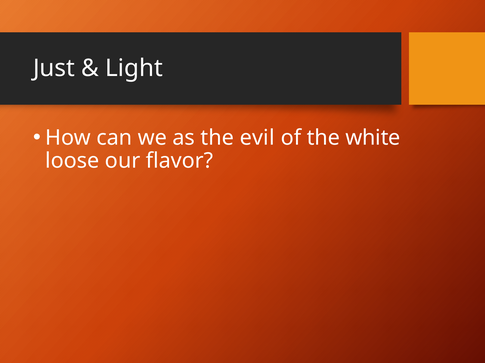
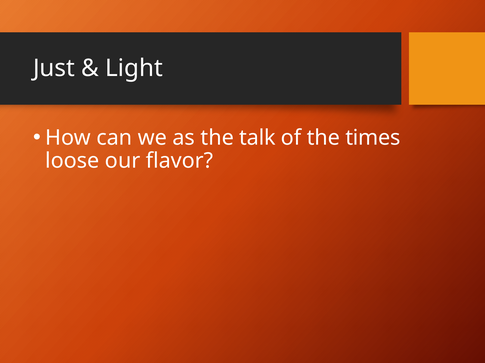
evil: evil -> talk (257, 138)
white: white -> times (373, 138)
